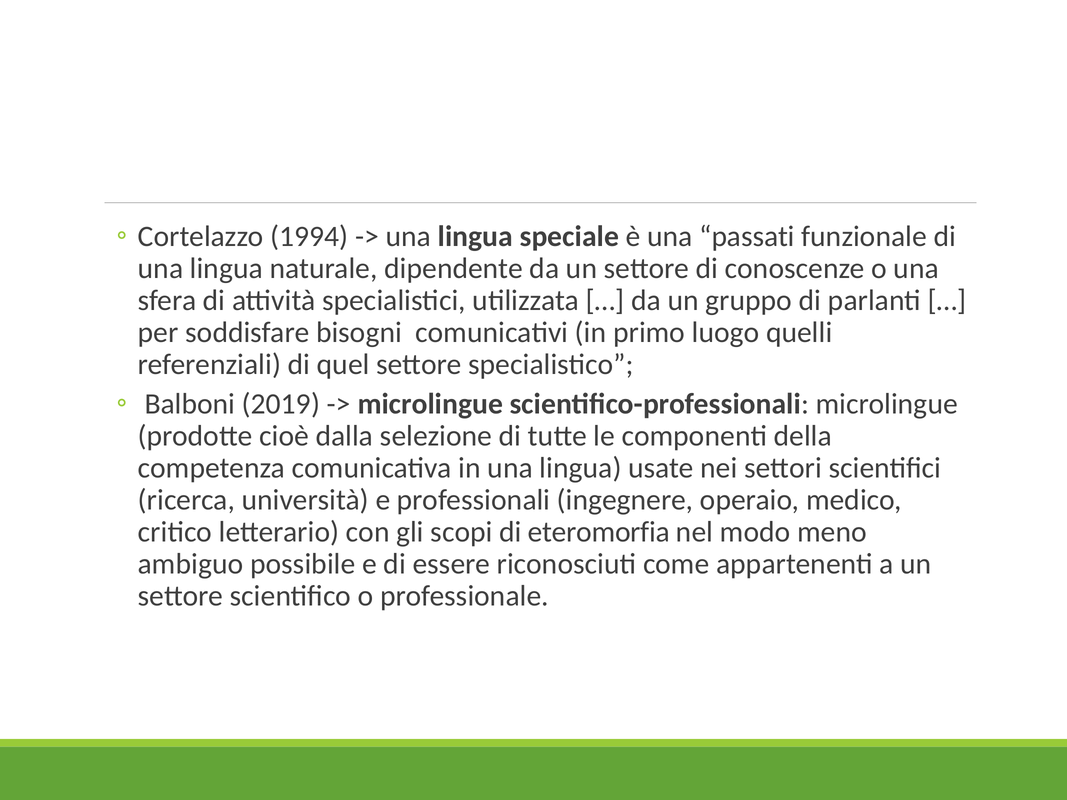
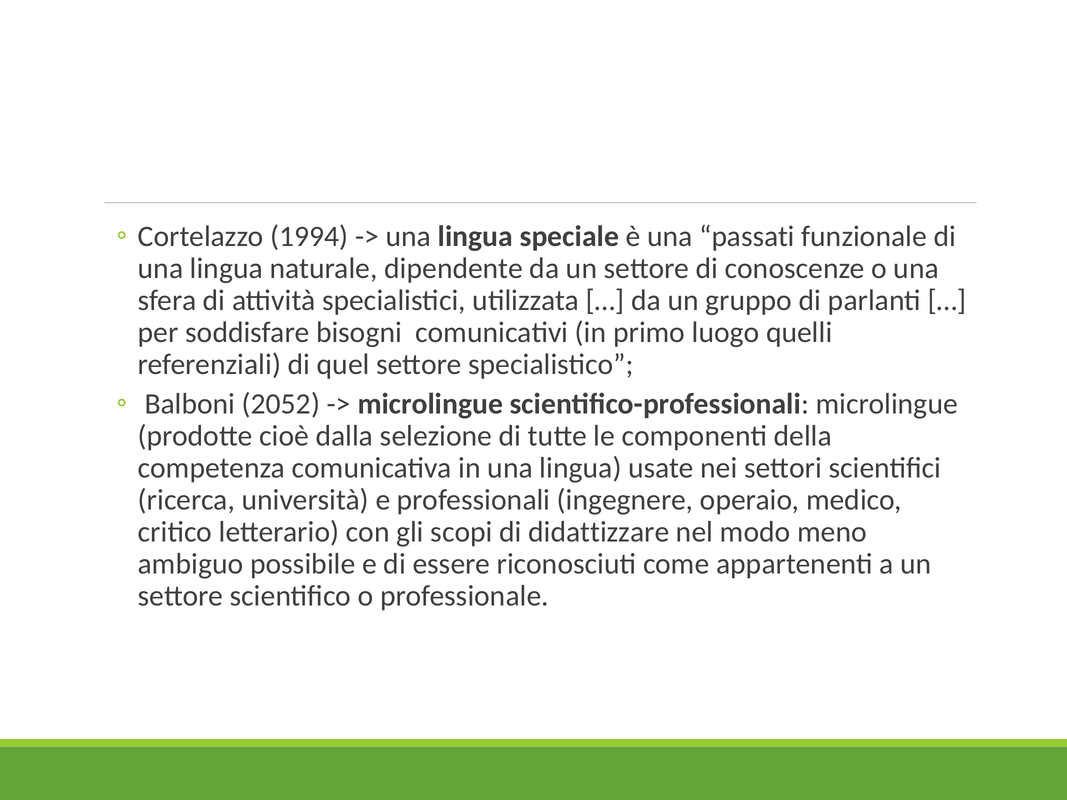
2019: 2019 -> 2052 (281, 404)
eteromorfia: eteromorfia -> didattizzare (599, 532)
